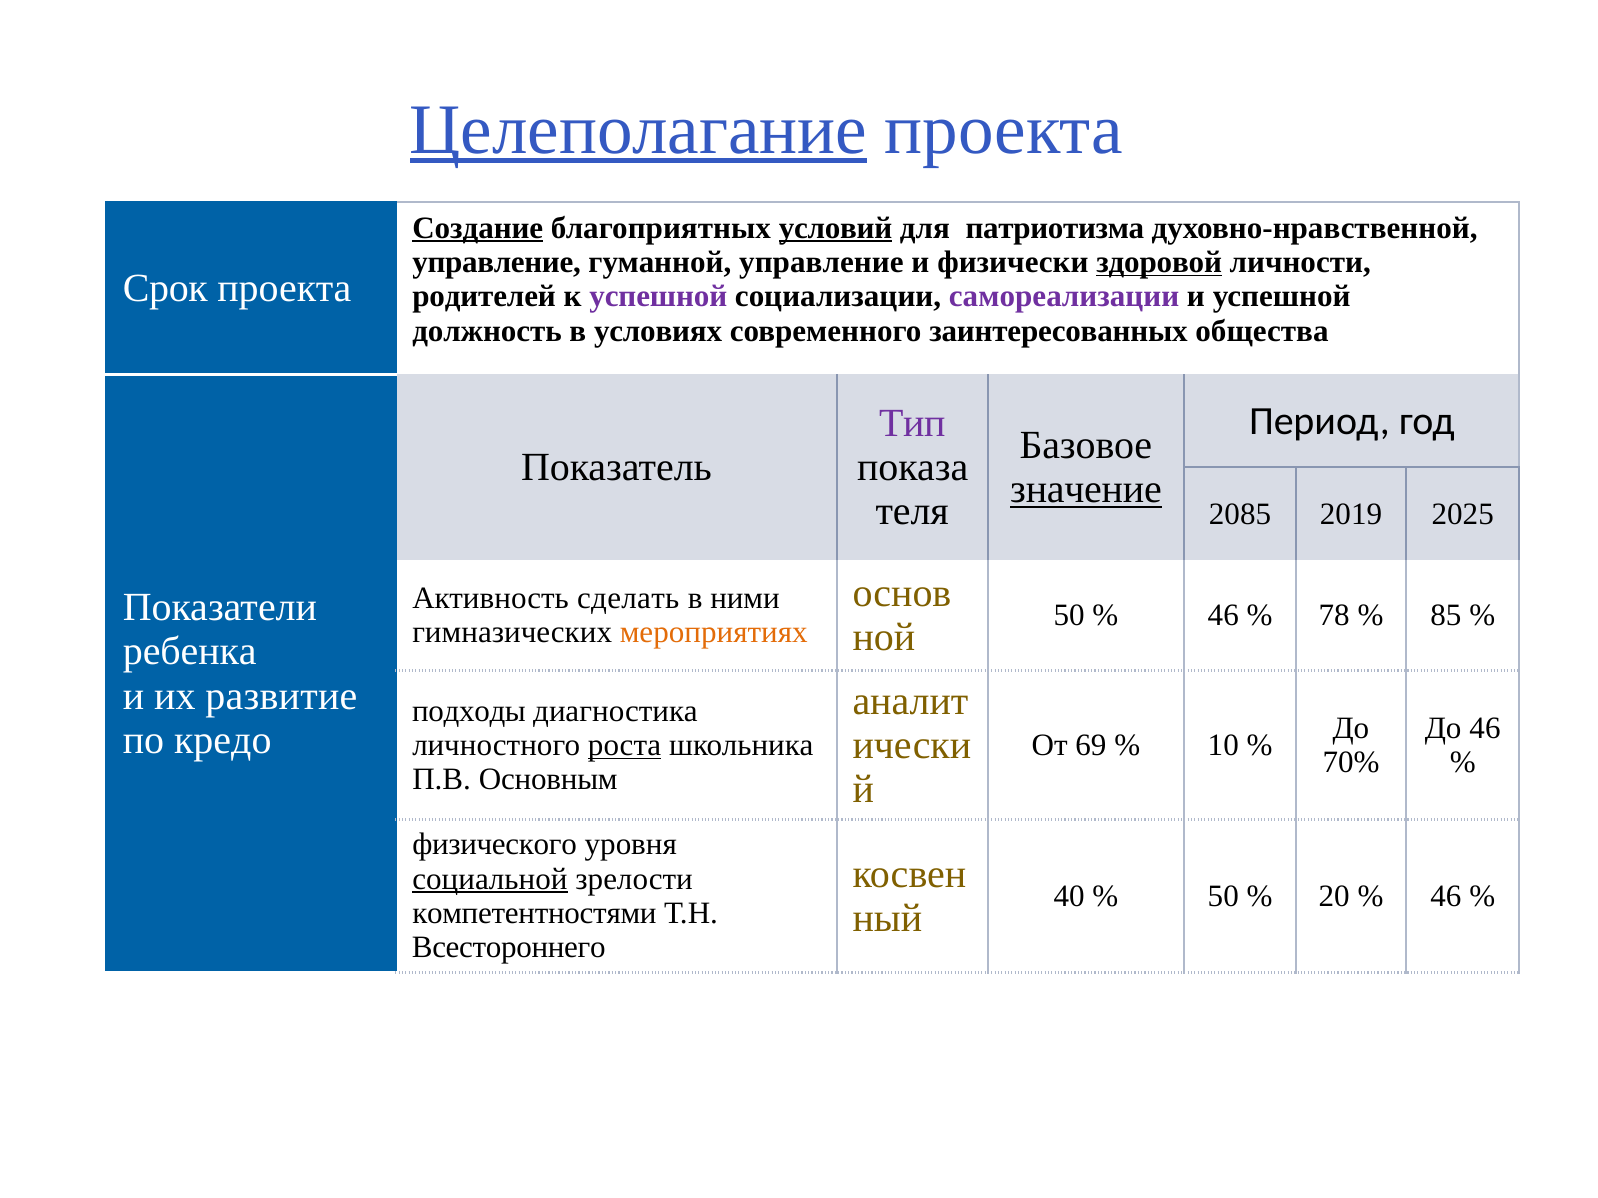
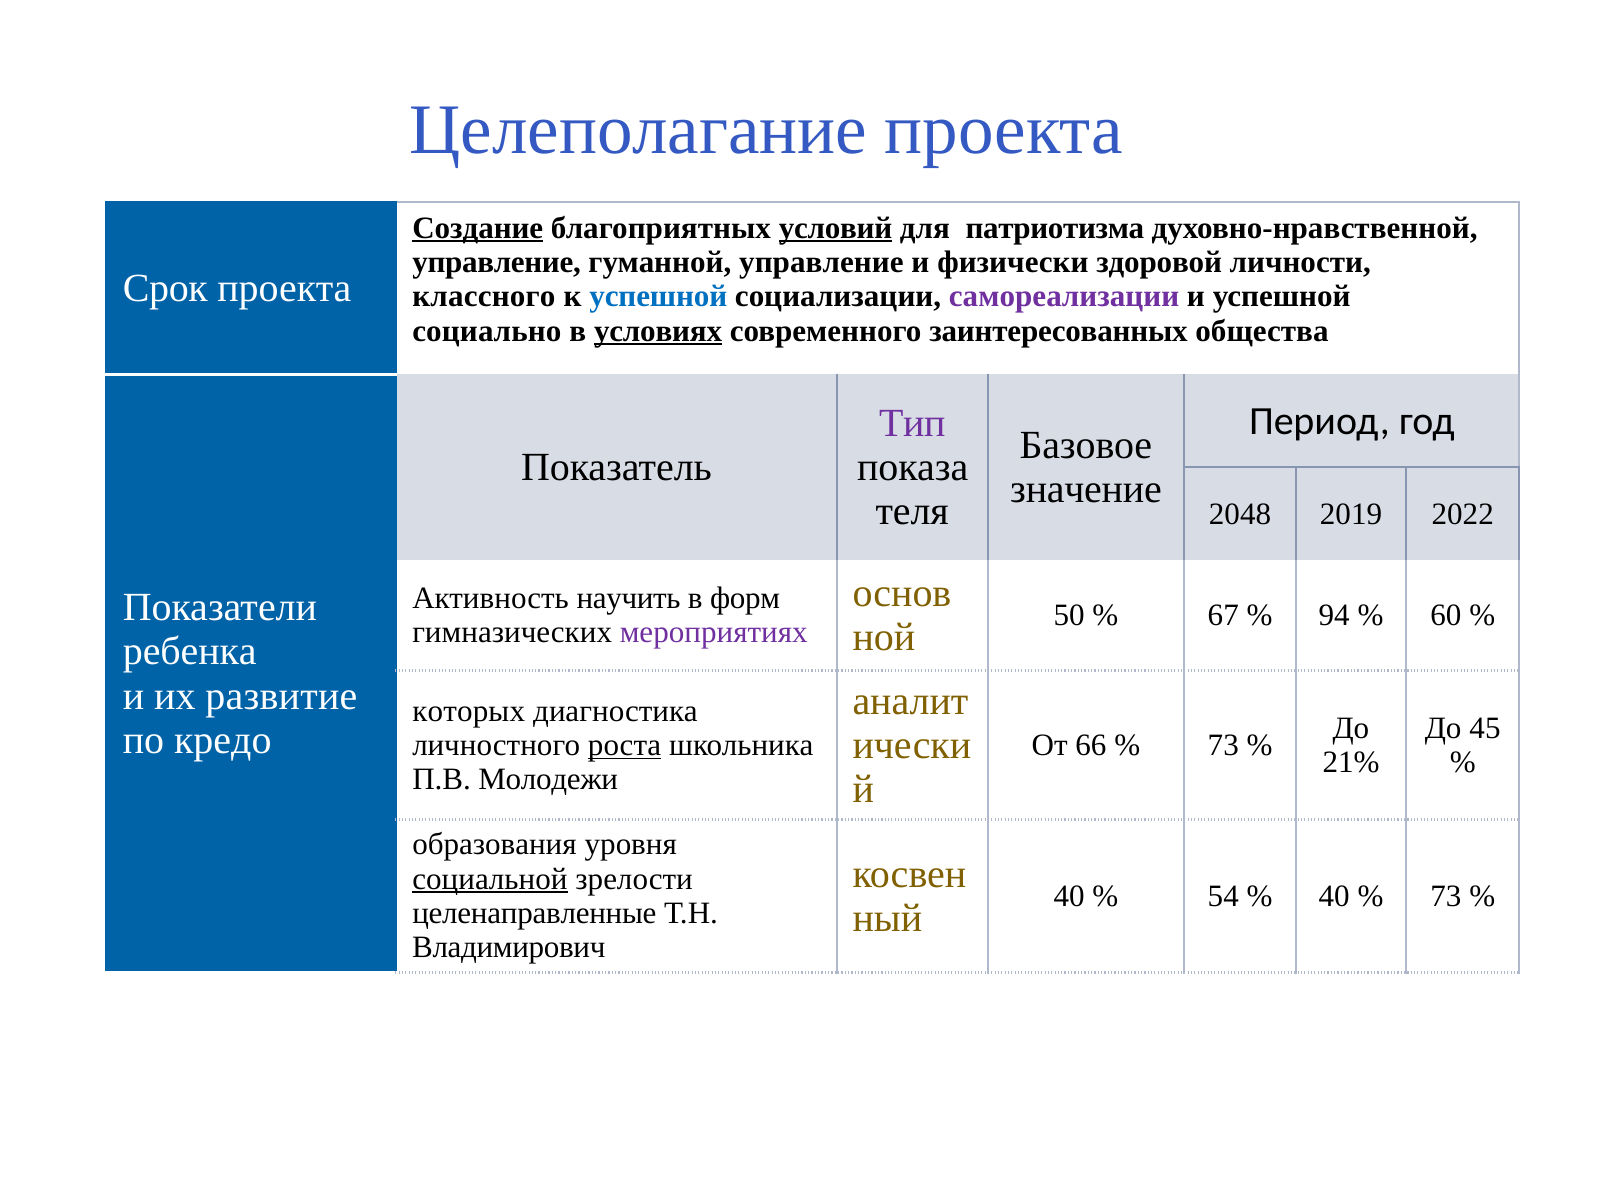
Целеполагание underline: present -> none (638, 130)
здоровой underline: present -> none (1159, 262)
родителей: родителей -> классного (484, 297)
успешной colour: purple -> blue (658, 297)
должность: должность -> социально (487, 331)
условиях underline: none -> present (658, 331)
значение underline: present -> none (1086, 490)
2085: 2085 -> 2048 (1240, 514)
2025: 2025 -> 2022 (1463, 514)
сделать: сделать -> научить (629, 599)
ними: ними -> форм (745, 599)
46: 46 -> 67 (1223, 616)
78: 78 -> 94 (1334, 616)
85: 85 -> 60 (1446, 616)
мероприятиях colour: orange -> purple (714, 633)
подходы: подходы -> которых (469, 711)
До 46: 46 -> 45 (1485, 728)
69: 69 -> 66 (1091, 745)
10: 10 -> 73 (1223, 745)
70%: 70% -> 21% (1351, 763)
Основным: Основным -> Молодежи (548, 780)
физического: физического -> образования (494, 845)
50: 50 -> 54 (1223, 897)
20: 20 -> 40 (1334, 897)
46: 46 -> 73 (1446, 897)
компетентностями: компетентностями -> целенаправленные (534, 914)
Всестороннего: Всестороннего -> Владимирович (509, 948)
